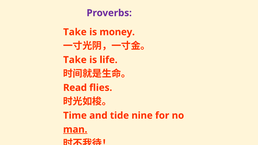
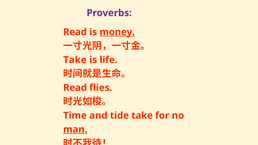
Take: Take -> Read (75, 32)
money underline: none -> present (117, 32)
tide nine: nine -> take (142, 116)
